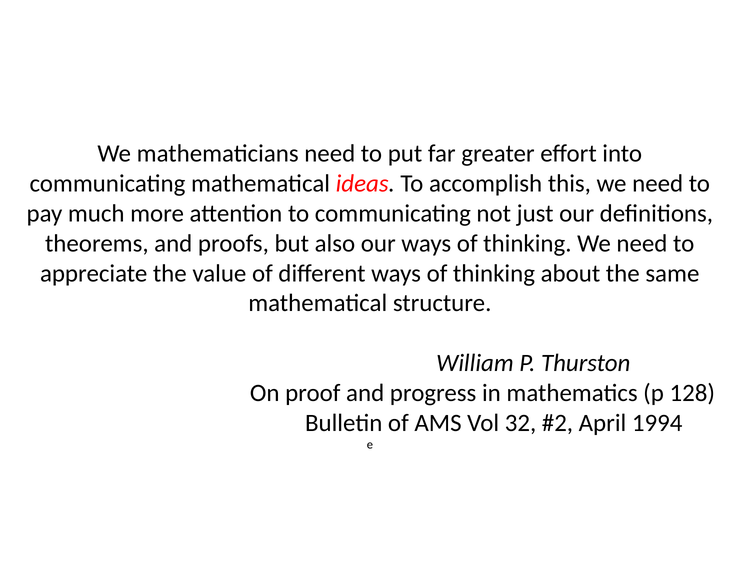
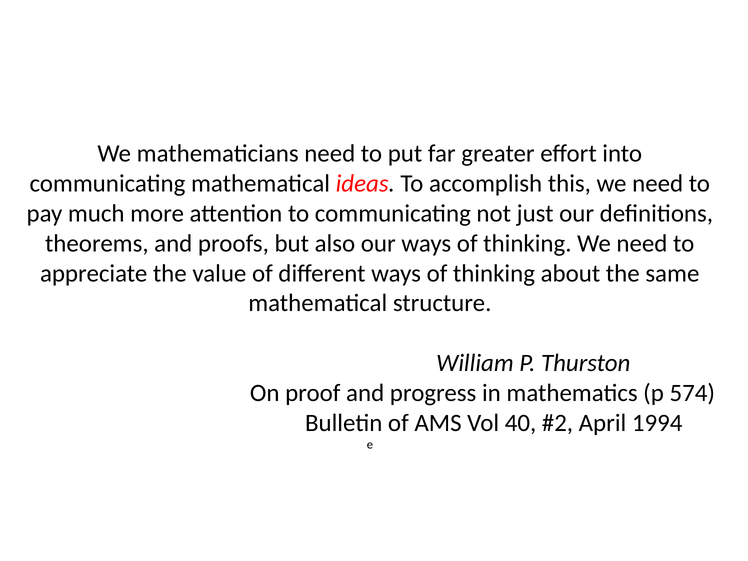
128: 128 -> 574 (692, 393)
32: 32 -> 40 (521, 423)
